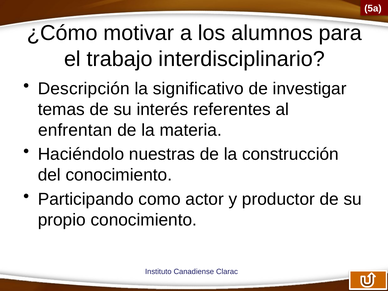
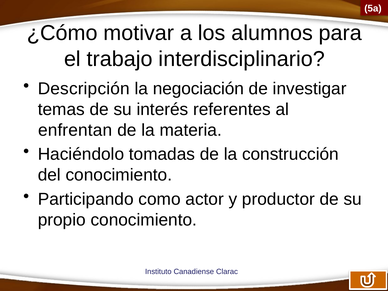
significativo: significativo -> negociación (198, 89)
nuestras: nuestras -> tomadas (162, 154)
